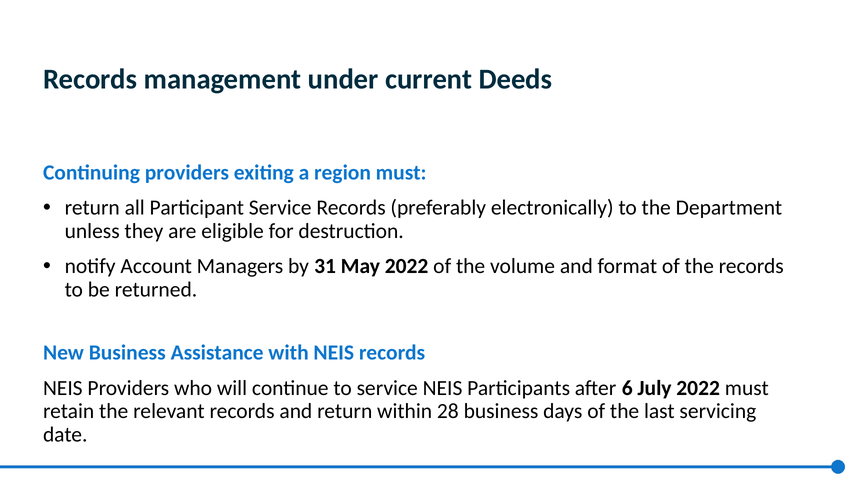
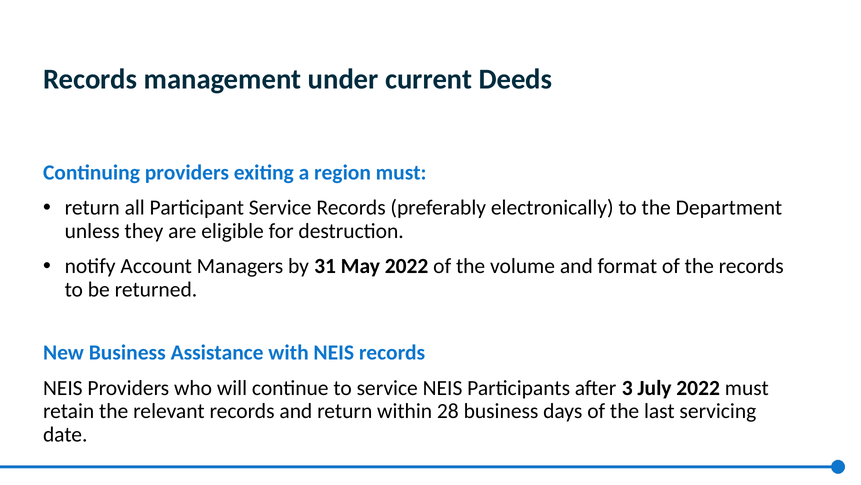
6: 6 -> 3 (627, 388)
